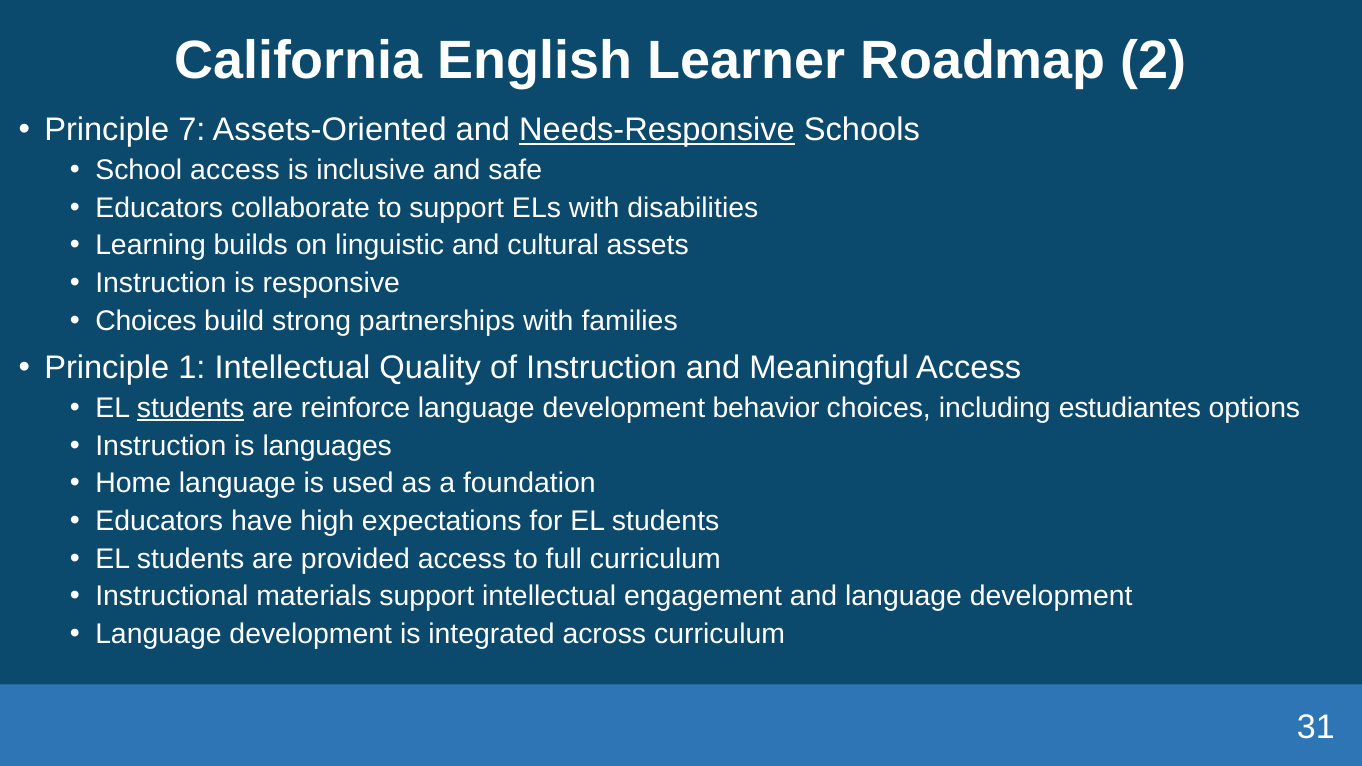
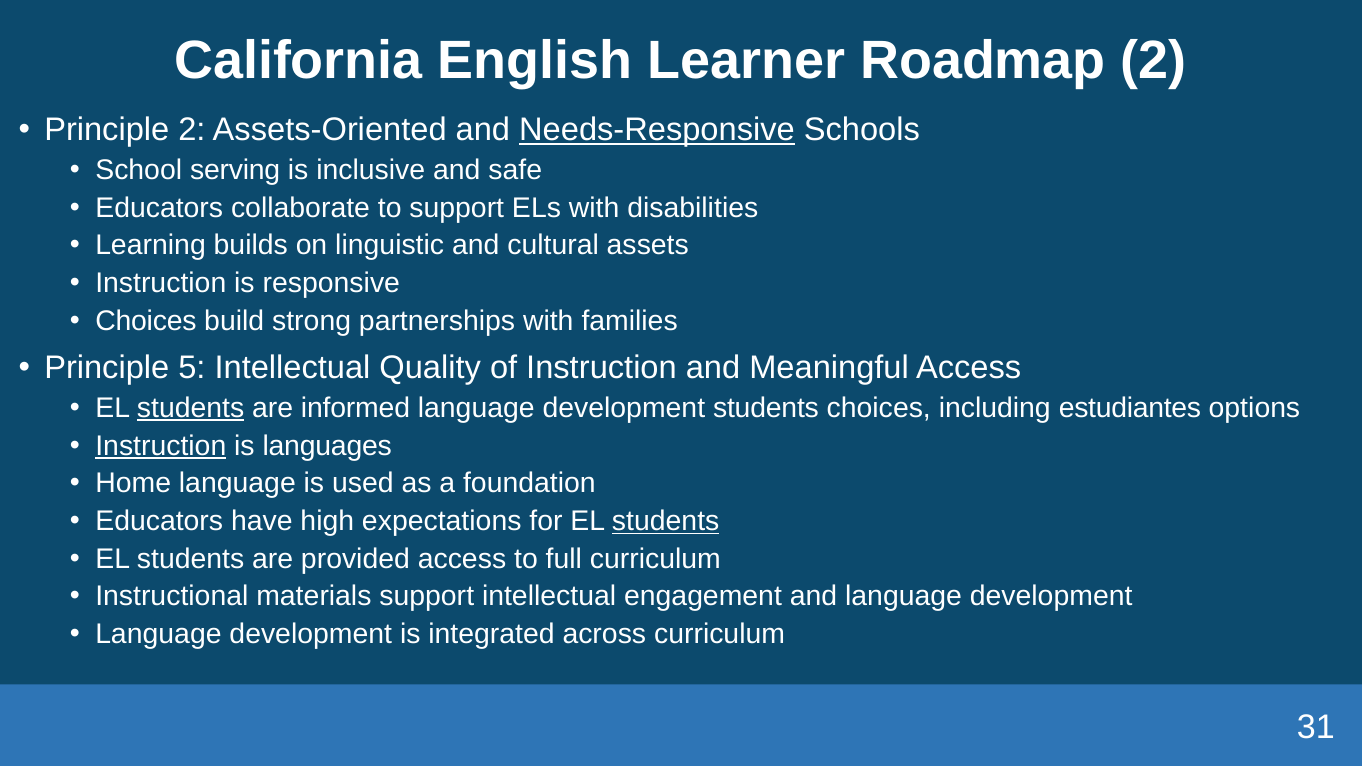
Principle 7: 7 -> 2 (192, 130)
School access: access -> serving (235, 170)
1: 1 -> 5 (192, 368)
reinforce: reinforce -> informed (356, 408)
development behavior: behavior -> students (766, 408)
Instruction underline: none -> present (161, 446)
students underline: none -> present (666, 521)
